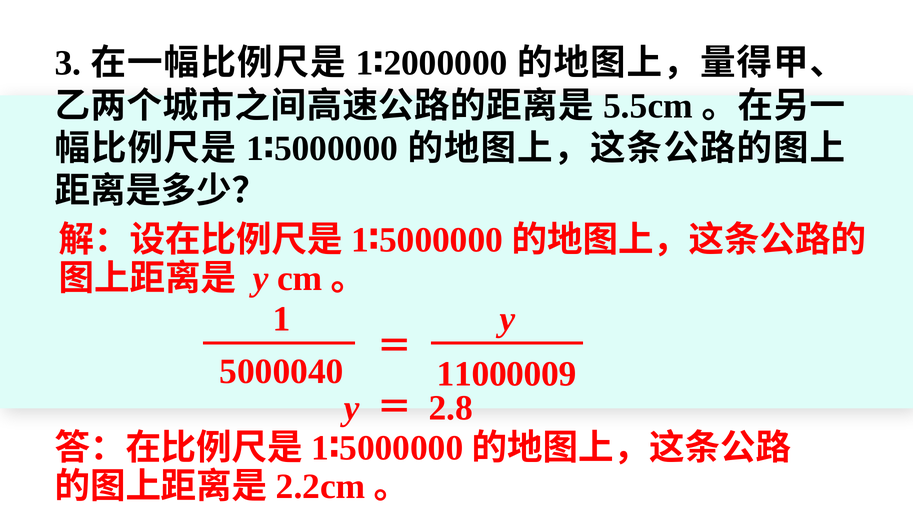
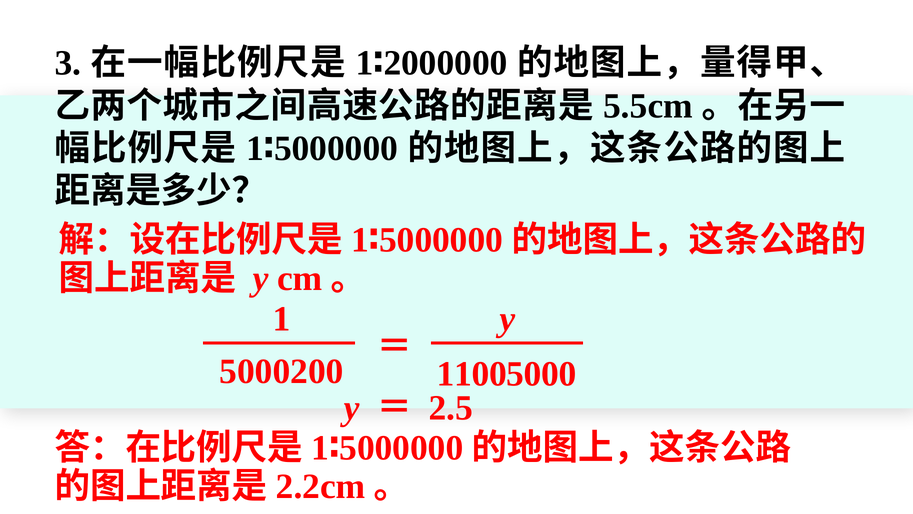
5000040: 5000040 -> 5000200 (281, 371)
11000009: 11000009 -> 11005000 (507, 374)
2.8: 2.8 -> 2.5 (451, 408)
